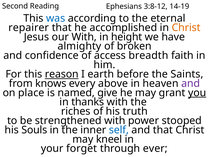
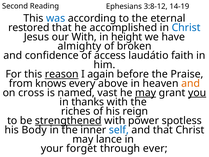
repairer: repairer -> restored (29, 28)
Christ colour: orange -> blue (186, 28)
breadth: breadth -> laudátio (148, 55)
earth: earth -> again (101, 74)
Saints: Saints -> Praise (187, 74)
and colour: purple -> orange (191, 83)
place: place -> cross (31, 93)
give: give -> vast (107, 93)
may underline: none -> present (146, 93)
truth: truth -> reign (135, 111)
strengthened underline: none -> present (68, 120)
stooped: stooped -> spotless (182, 120)
Souls: Souls -> Body (34, 130)
kneel: kneel -> lance (109, 139)
